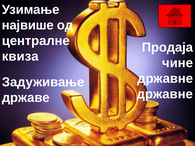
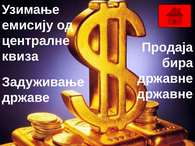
највише: највише -> емисију (28, 25)
чине: чине -> бира (178, 63)
